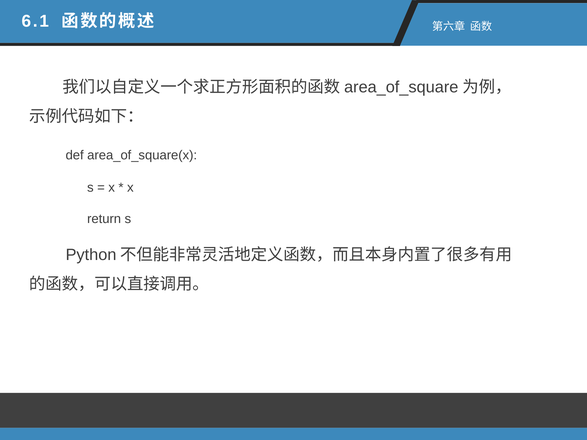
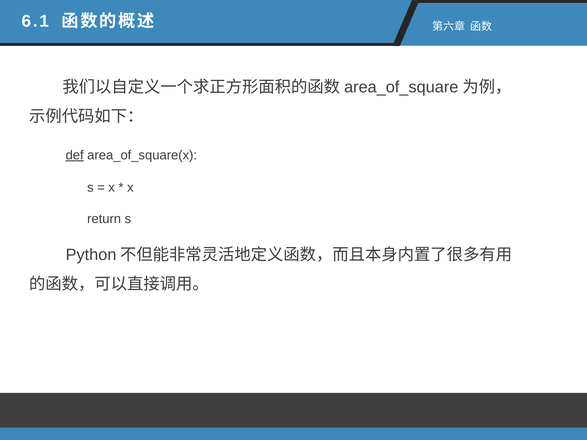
def underline: none -> present (75, 155)
